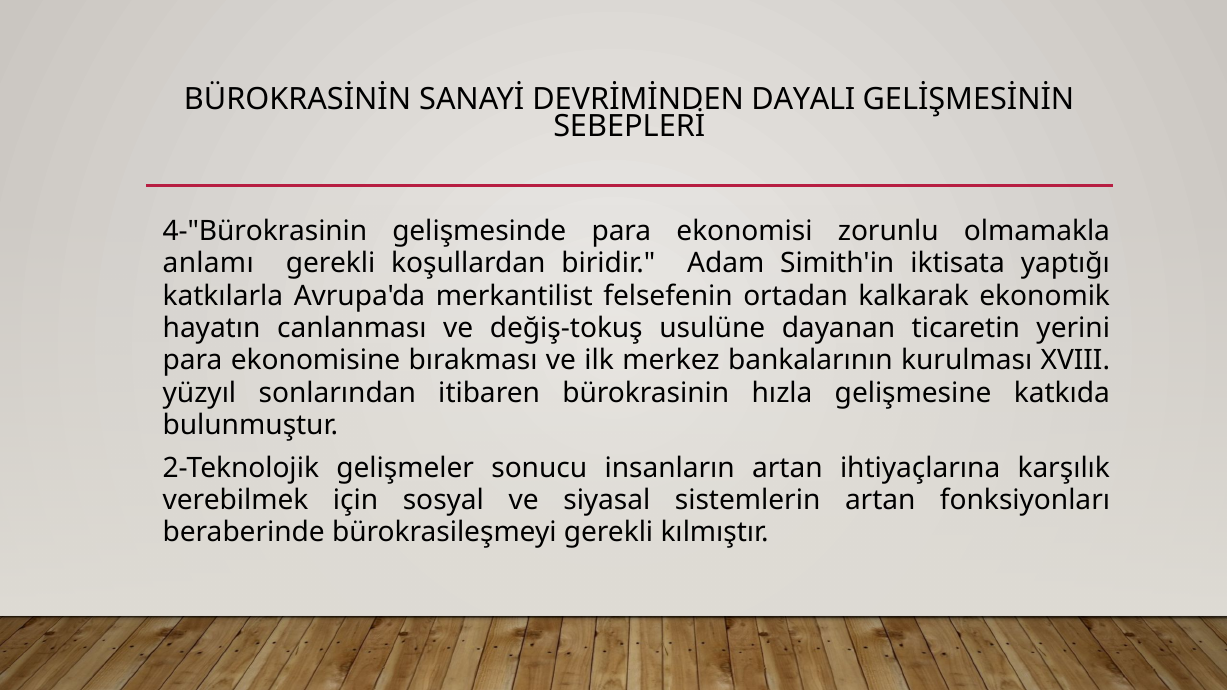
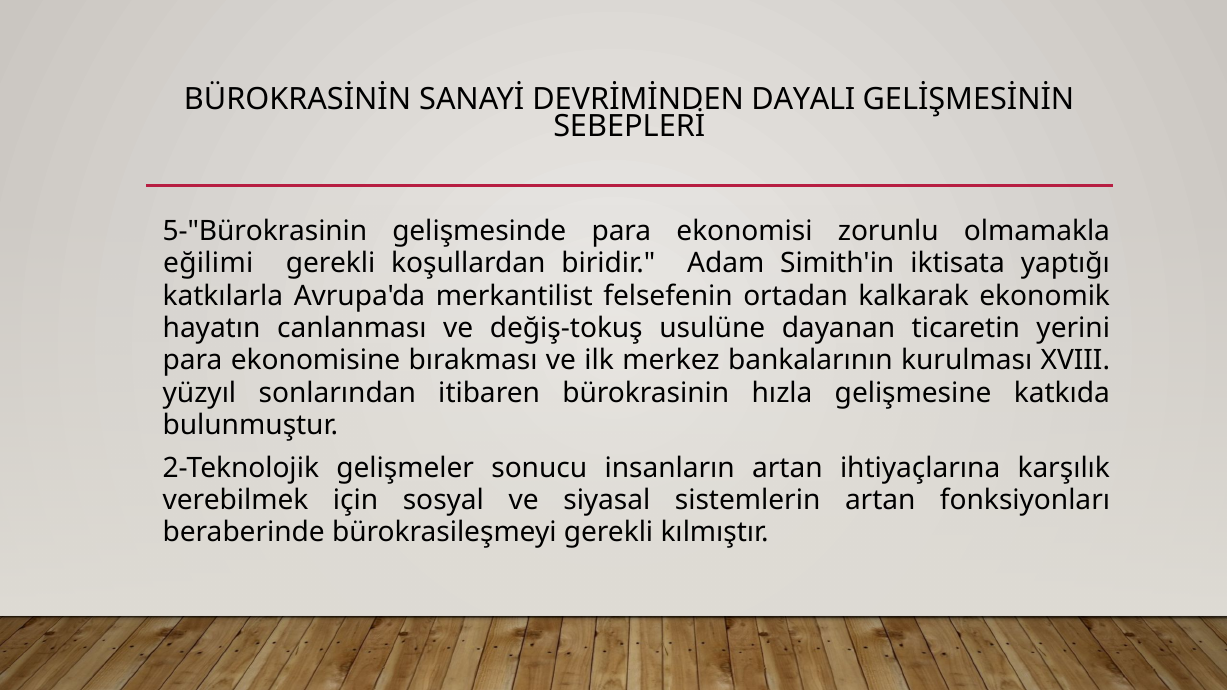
4-"Bürokrasinin: 4-"Bürokrasinin -> 5-"Bürokrasinin (265, 231)
anlamı: anlamı -> eğilimi (208, 264)
